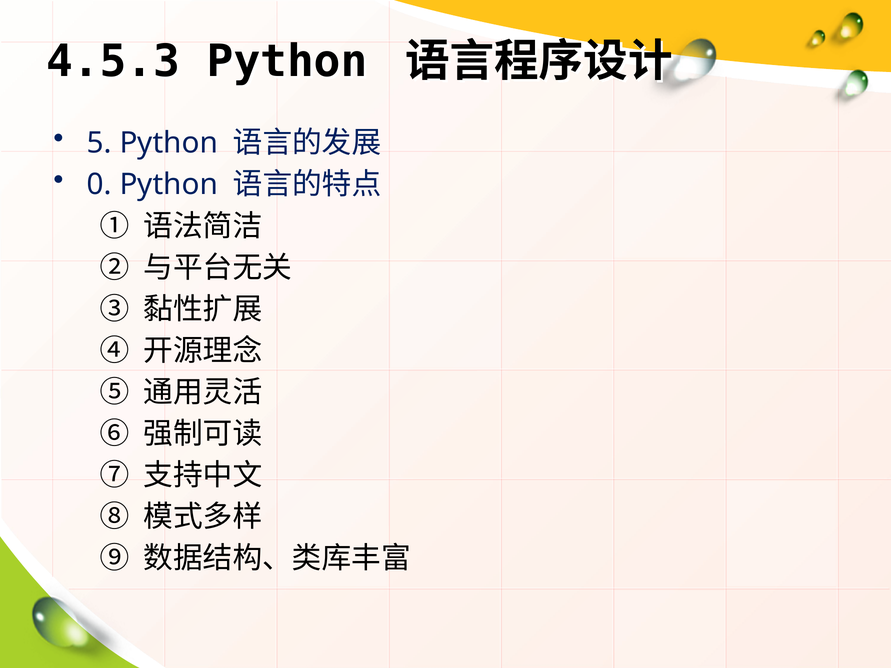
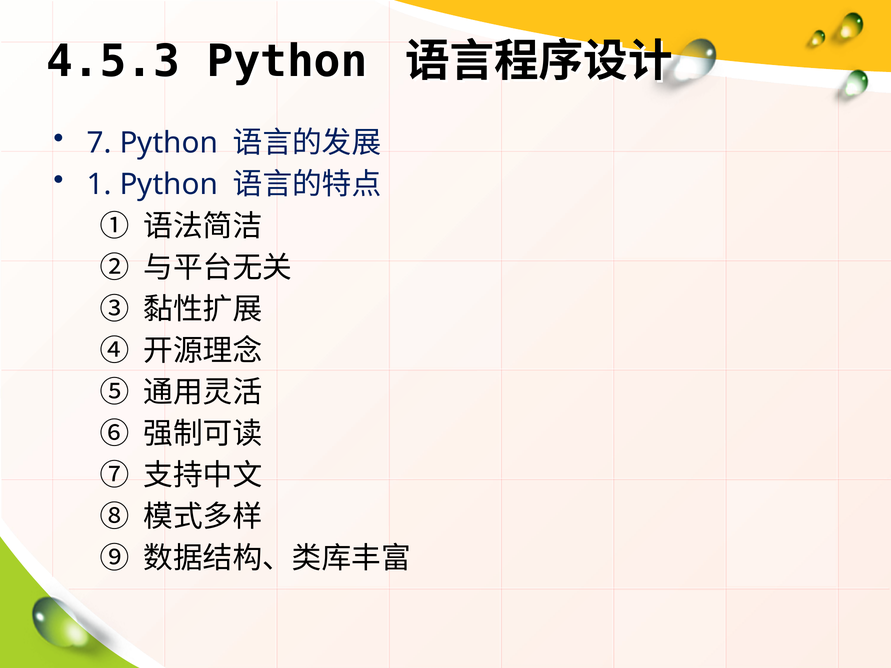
5: 5 -> 7 (99, 143)
0: 0 -> 1 (99, 185)
